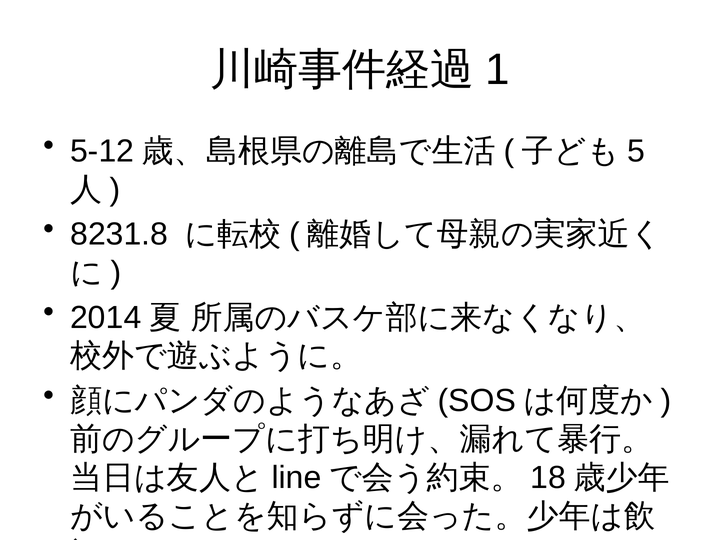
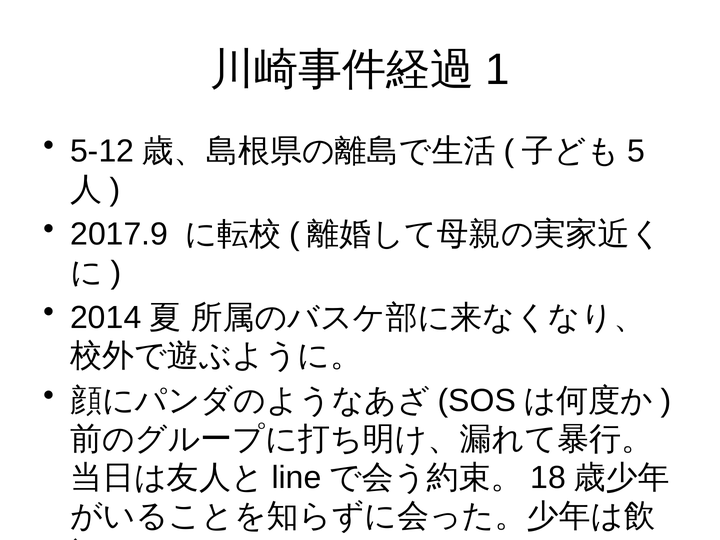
8231.8: 8231.8 -> 2017.9 (119, 234)
